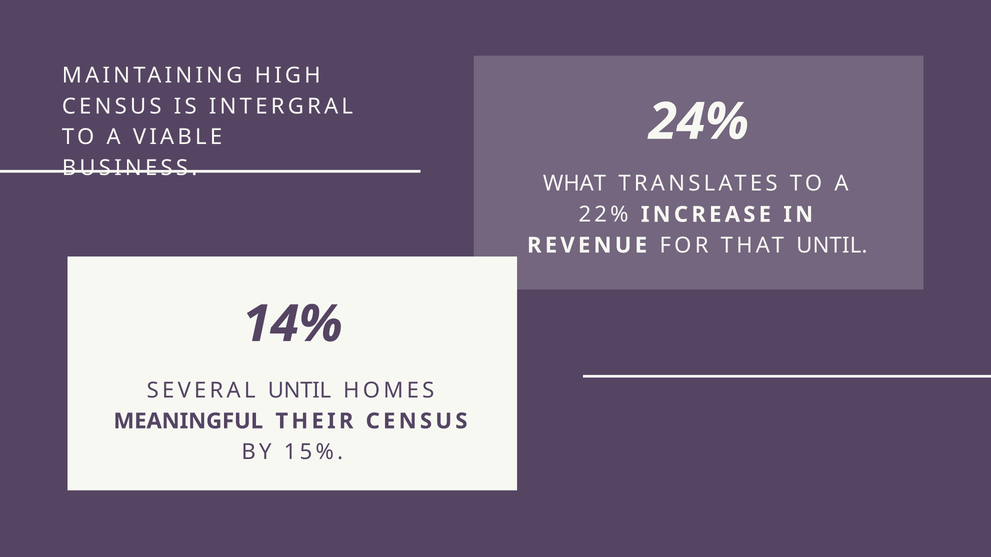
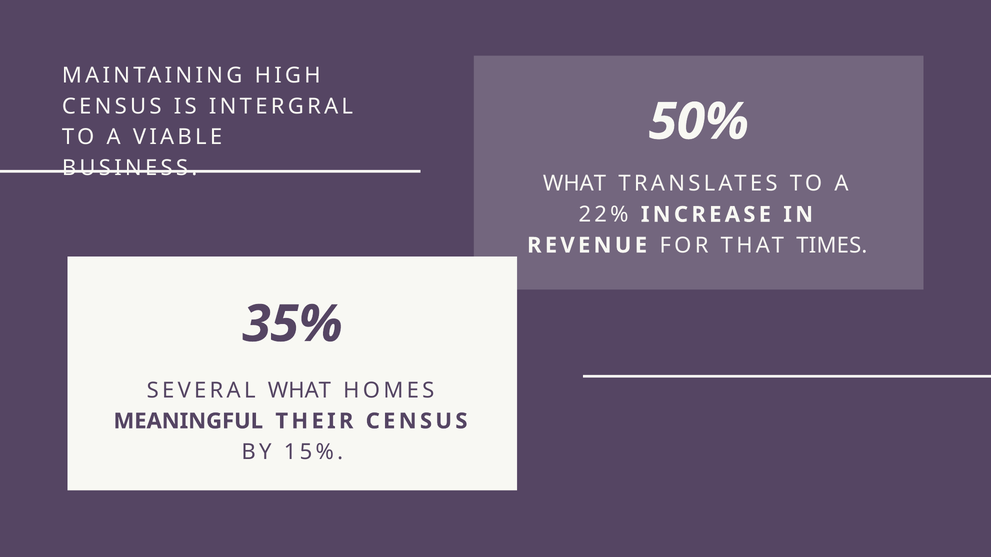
24%: 24% -> 50% (699, 122)
THAT UNTIL: UNTIL -> TIMES (832, 246)
14%: 14% -> 35% (293, 324)
SEVERAL UNTIL: UNTIL -> WHAT (299, 391)
